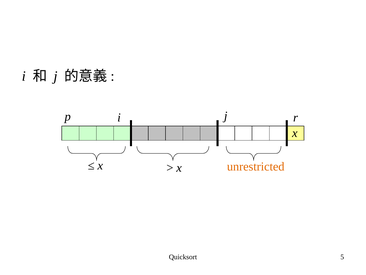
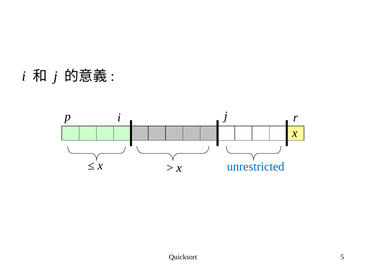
unrestricted colour: orange -> blue (256, 166)
